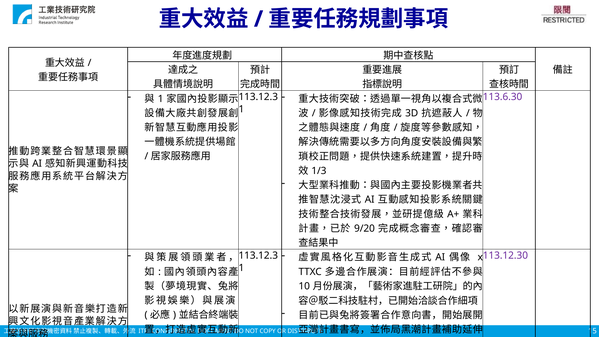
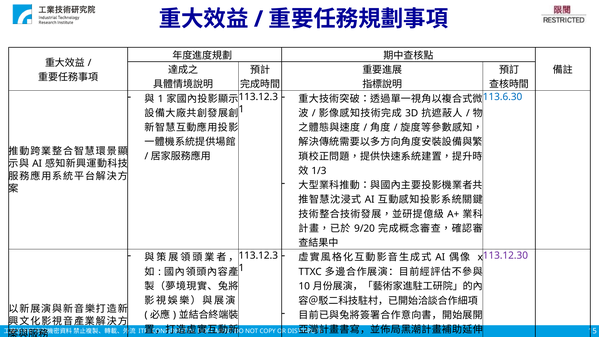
113.6.30 colour: purple -> blue (503, 97)
